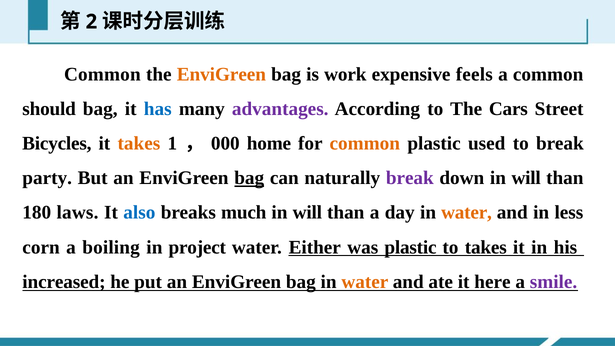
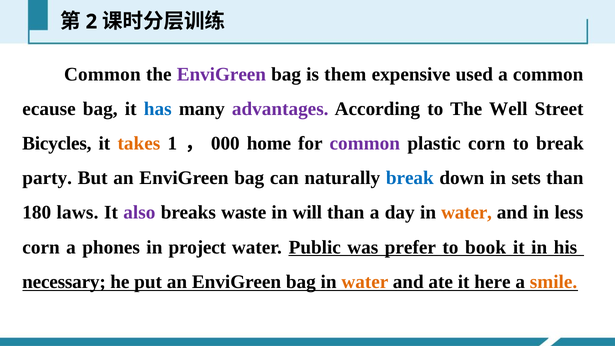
EnviGreen colour: orange -> purple (221, 74)
work: work -> them (345, 74)
feels: feels -> used (474, 74)
should: should -> ecause (49, 109)
Cars: Cars -> Well (508, 109)
common colour: orange -> purple (365, 143)
plastic used: used -> corn (487, 143)
bag underline: present -> none (249, 178)
break colour: purple -> blue (410, 178)
down in will: will -> sets (526, 178)
also colour: blue -> purple (139, 213)
much: much -> waste (244, 213)
boiling: boiling -> phones (111, 247)
Either: Either -> Public (315, 247)
was plastic: plastic -> prefer (410, 247)
to takes: takes -> book (486, 247)
increased: increased -> necessary (64, 282)
smile colour: purple -> orange (554, 282)
